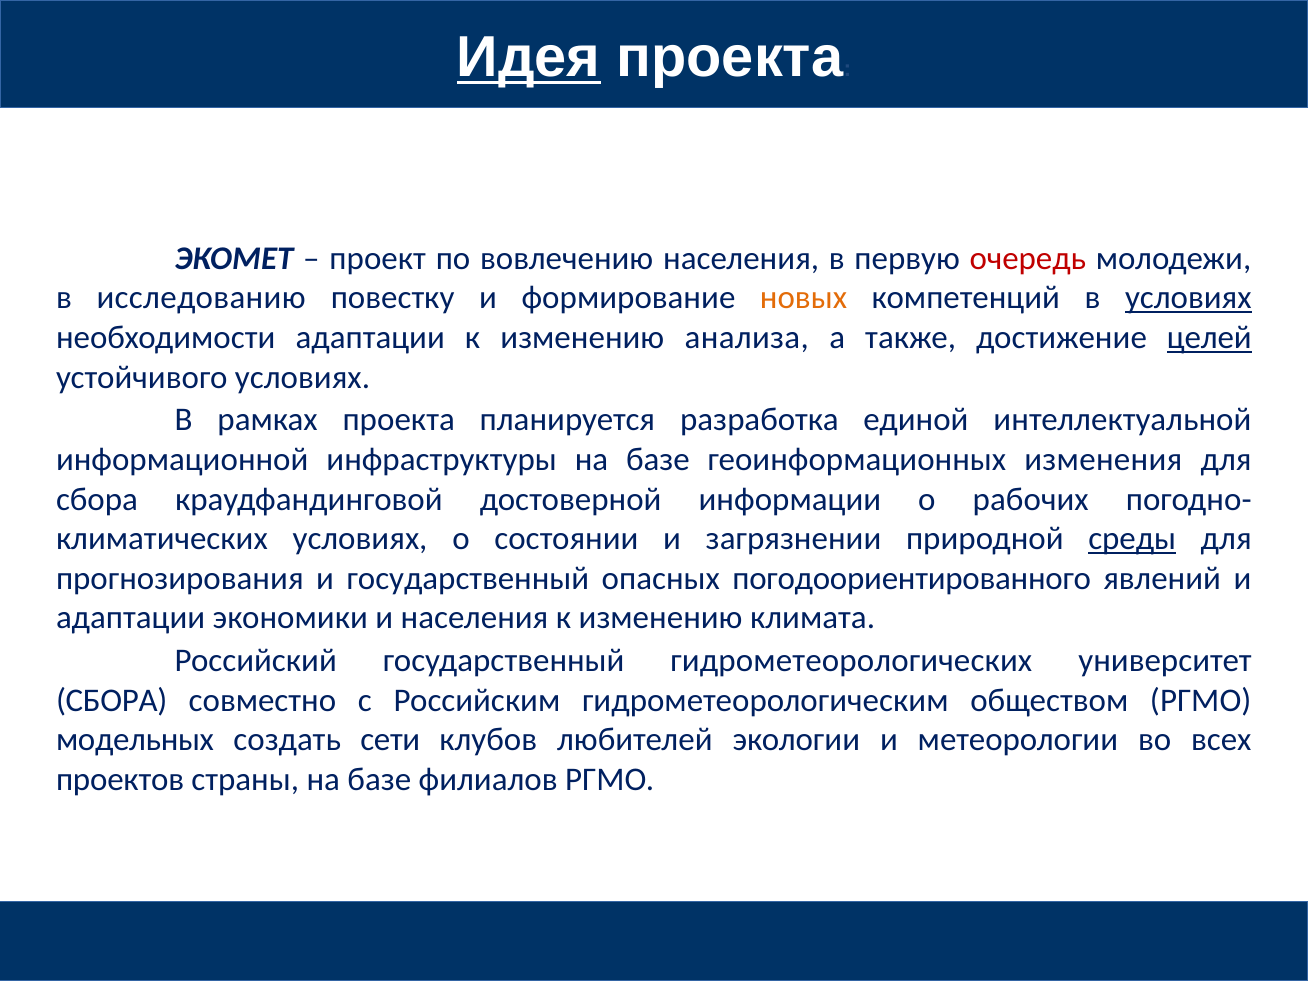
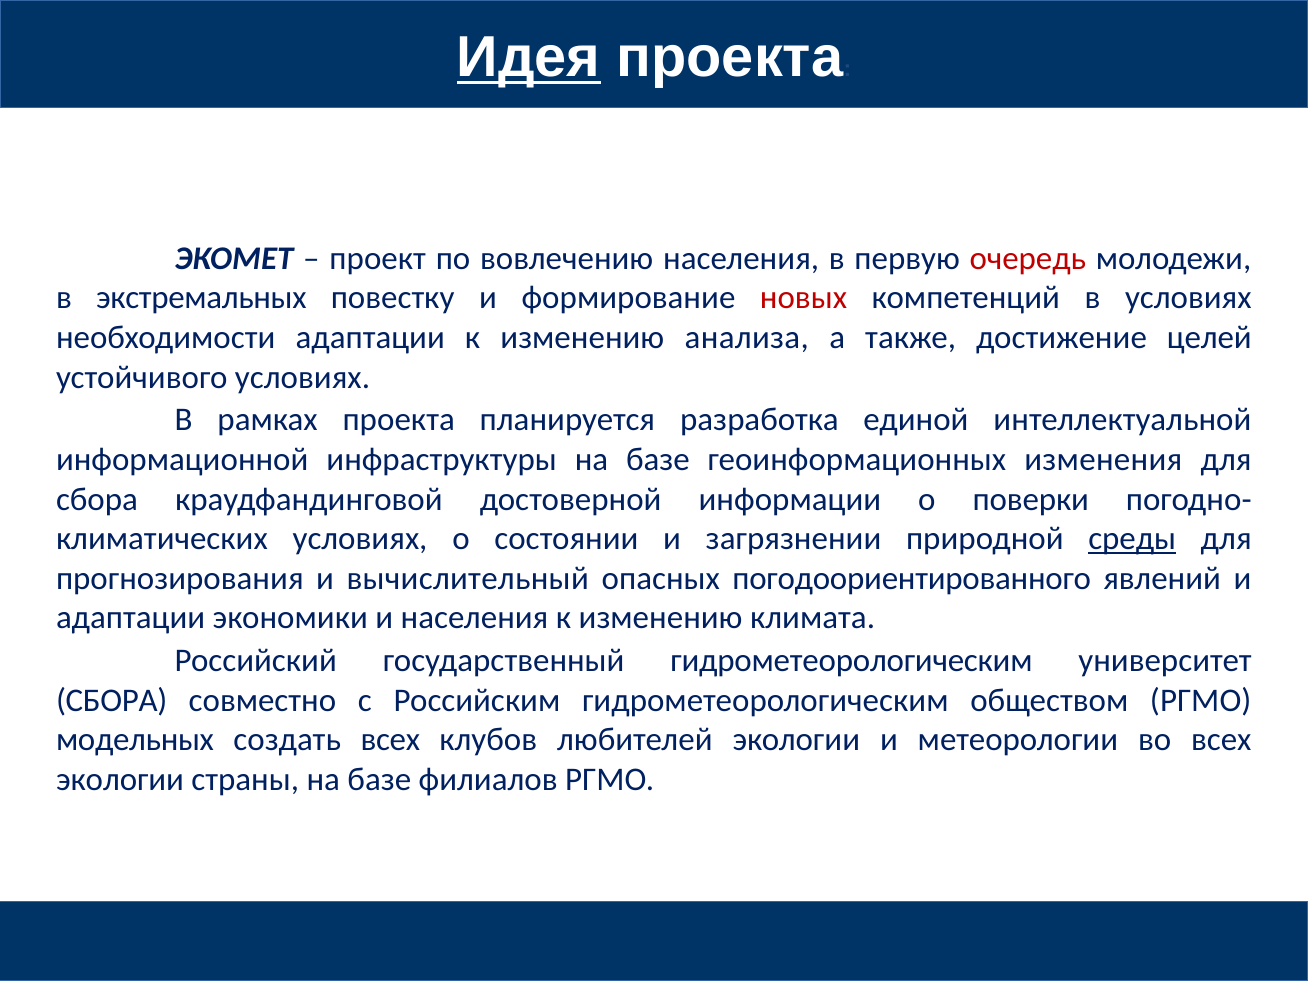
исследованию: исследованию -> экстремальных (201, 298)
новых colour: orange -> red (804, 298)
условиях underline: present -> none (1188, 298)
целей underline: present -> none (1209, 337)
рабочих: рабочих -> поверки (1031, 499)
и государственный: государственный -> вычислительный (468, 578)
государственный гидрометеорологических: гидрометеорологических -> гидрометеорологическим (852, 660)
создать сети: сети -> всех (390, 740)
проектов: проектов -> экологии (120, 779)
